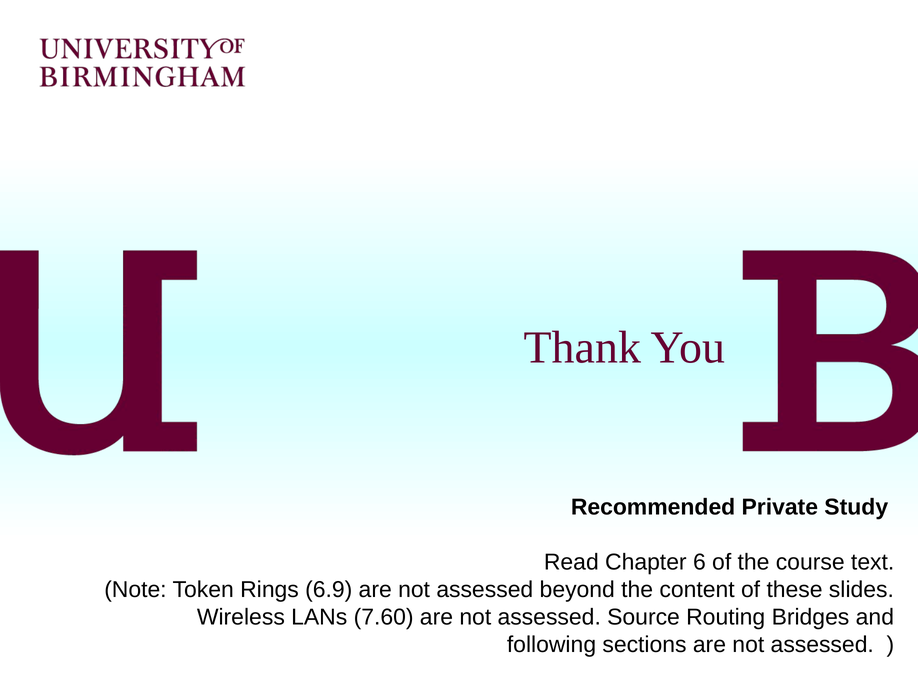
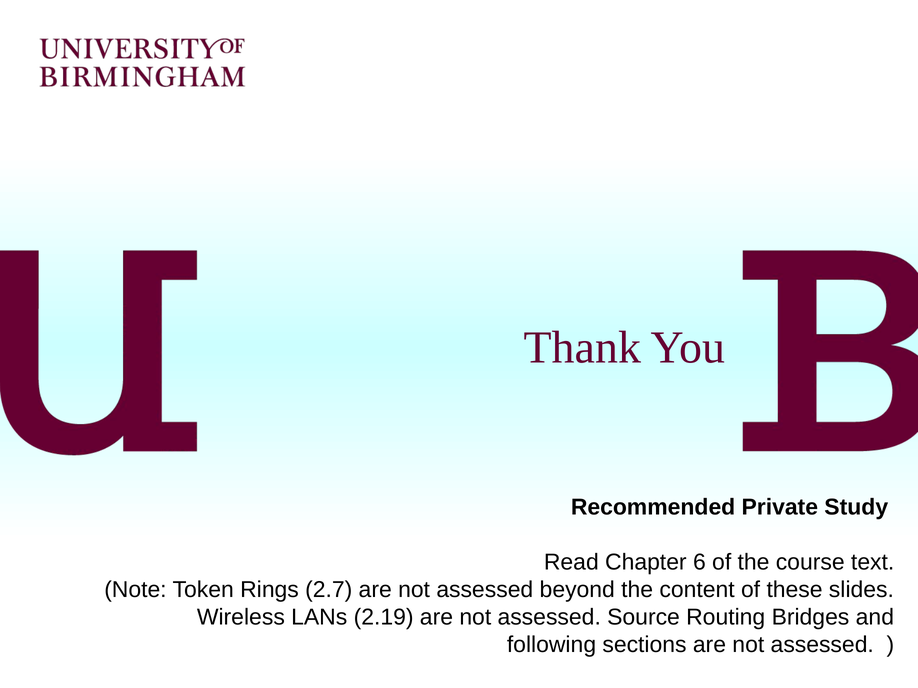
6.9: 6.9 -> 2.7 (329, 590)
7.60: 7.60 -> 2.19 (384, 618)
